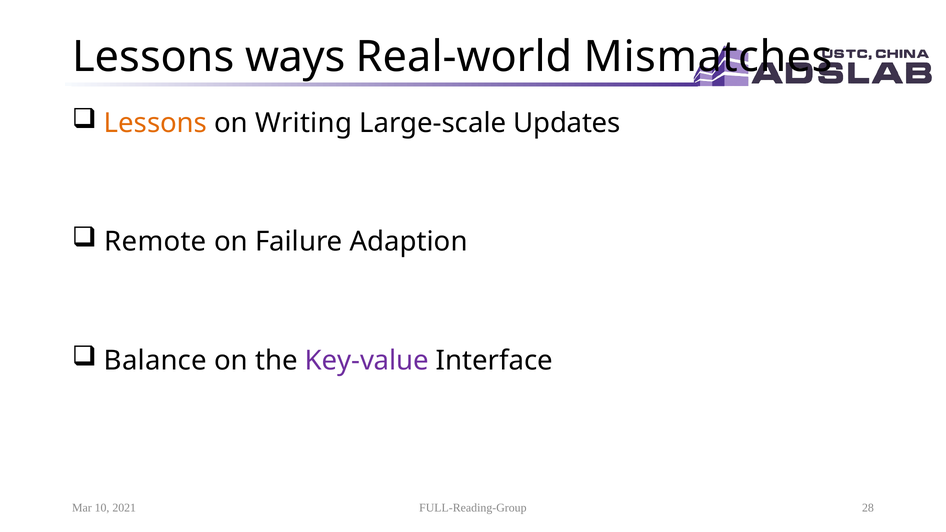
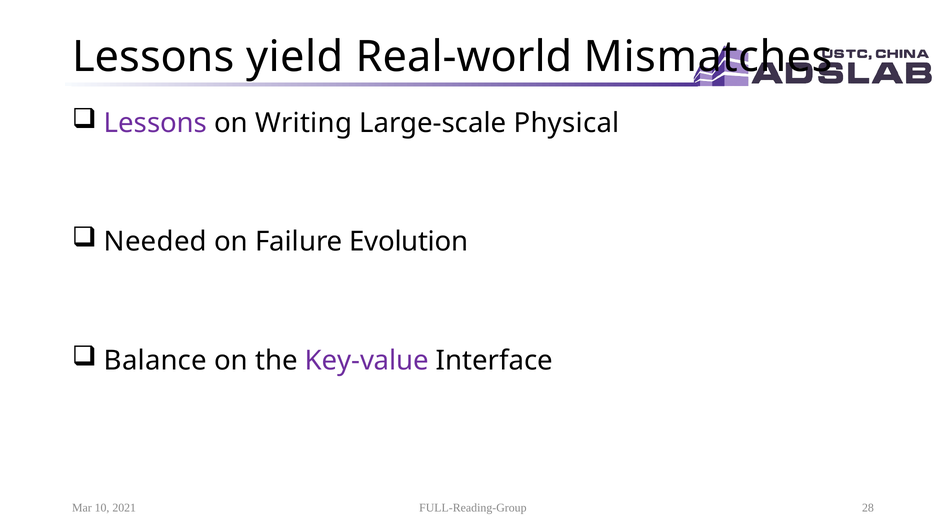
ways: ways -> yield (295, 57)
Lessons colour: orange -> purple (156, 123)
Updates: Updates -> Physical (567, 123)
Remote: Remote -> Needed (155, 242)
Adaption: Adaption -> Evolution (409, 242)
